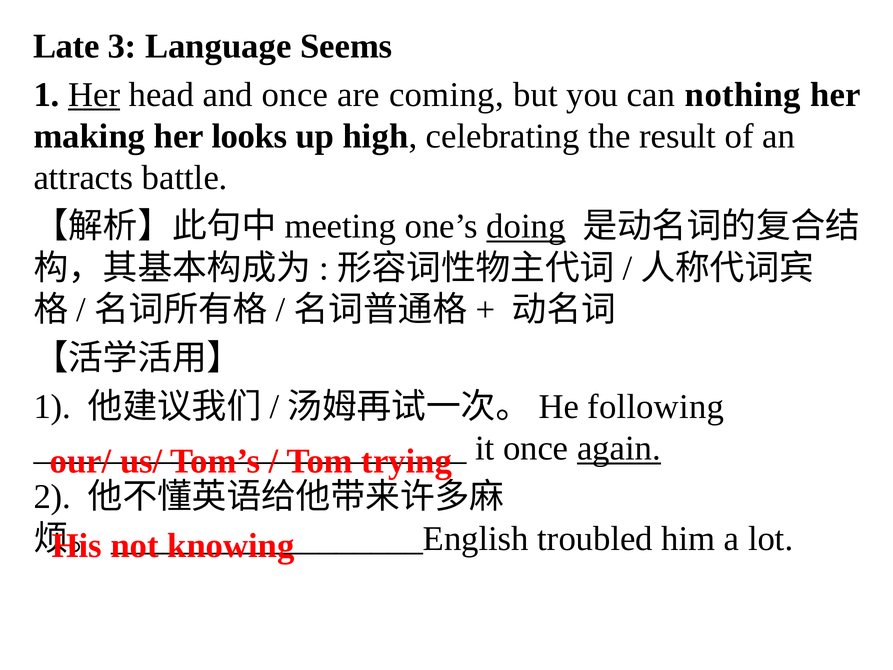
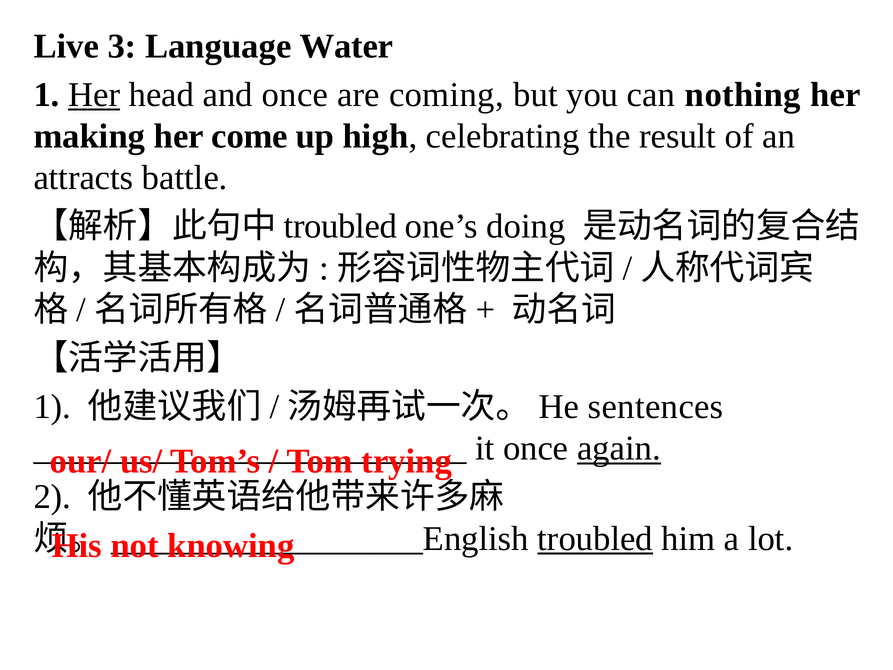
Late: Late -> Live (66, 46)
Seems: Seems -> Water (346, 46)
looks: looks -> come (250, 136)
meeting: meeting -> troubled (341, 226)
doing underline: present -> none (526, 226)
following: following -> sentences (656, 407)
troubled underline: none -> present (595, 538)
